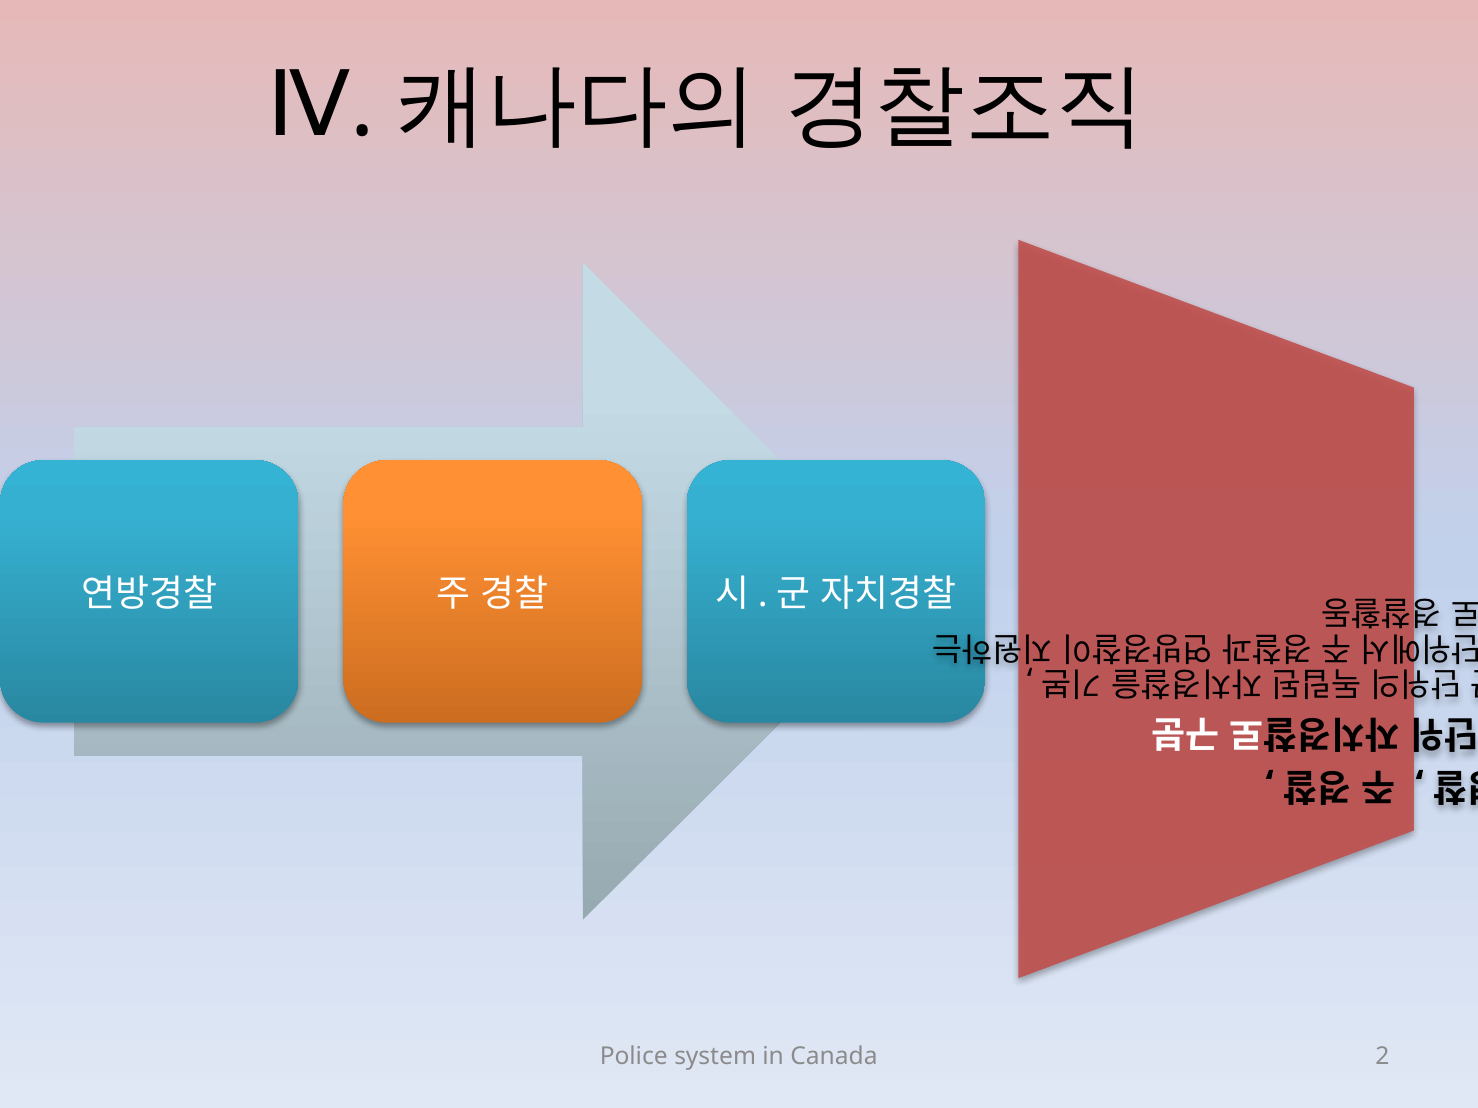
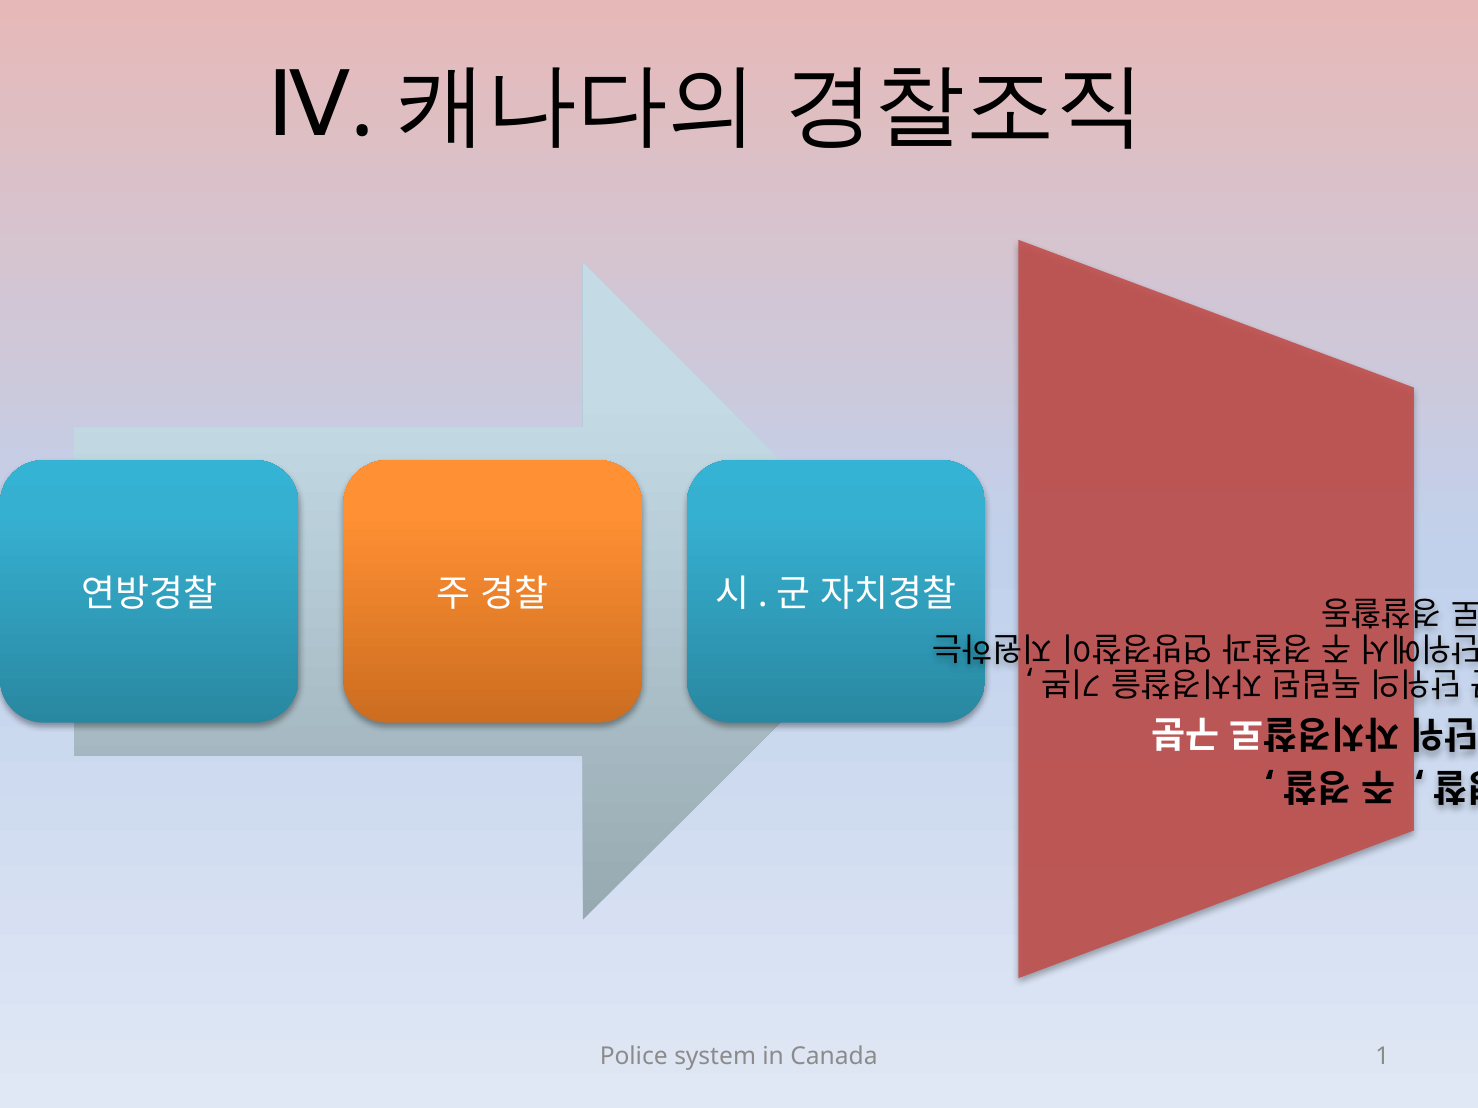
2: 2 -> 1 (1382, 1057)
